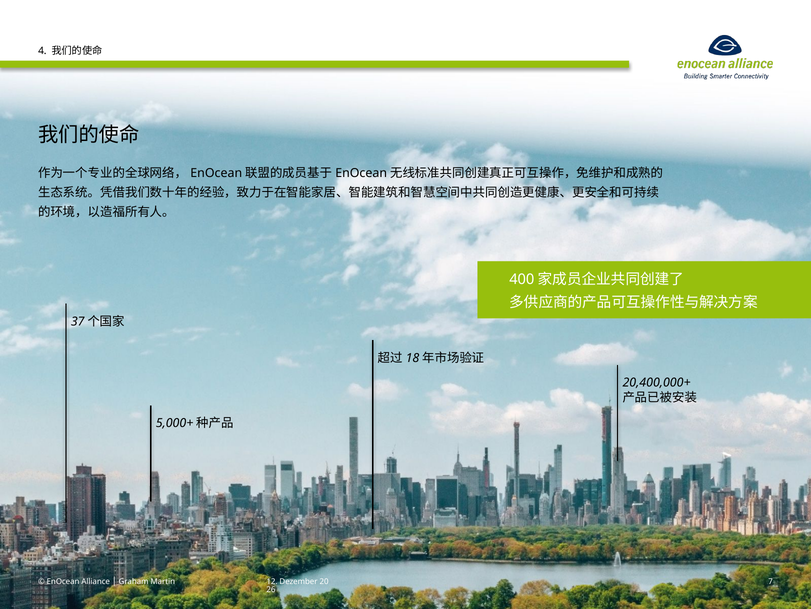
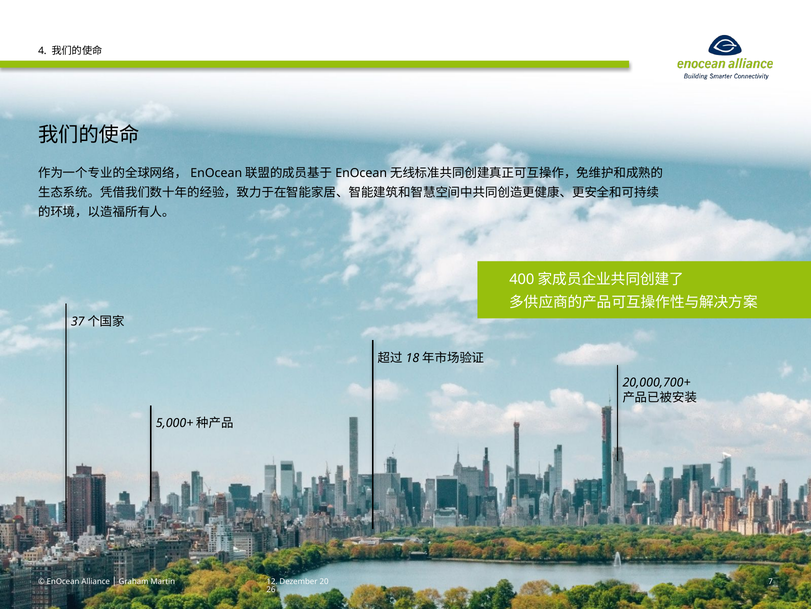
20,400,000+: 20,400,000+ -> 20,000,700+ (657, 382)
